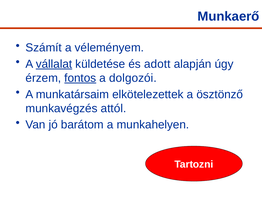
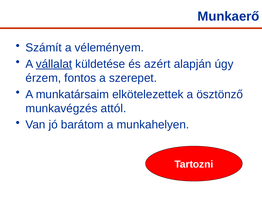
adott: adott -> azért (157, 64)
fontos underline: present -> none (80, 78)
dolgozói: dolgozói -> szerepet (133, 78)
